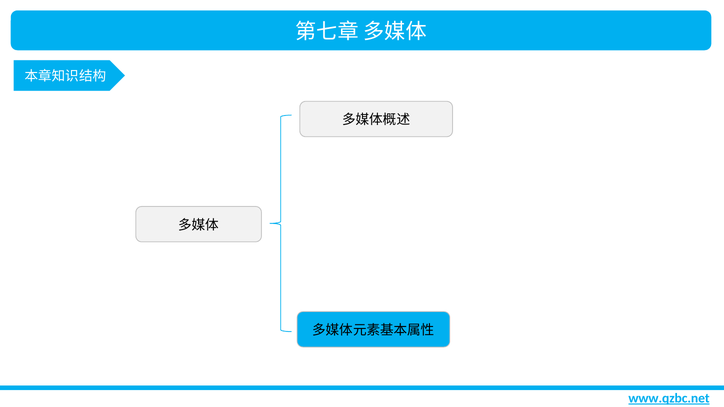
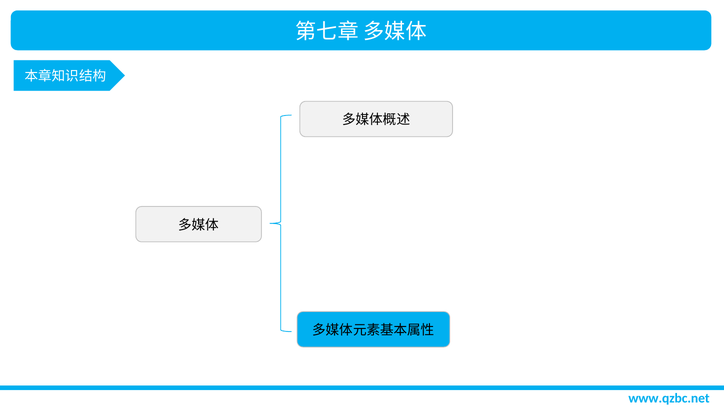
www.qzbc.net underline: present -> none (669, 399)
